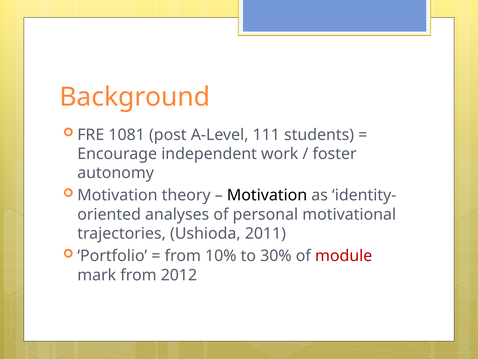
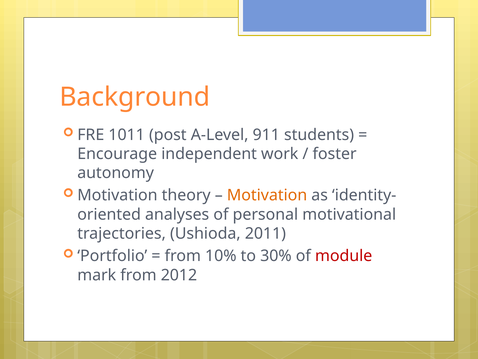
1081: 1081 -> 1011 (127, 135)
111: 111 -> 911 (266, 135)
Motivation colour: black -> orange (267, 195)
